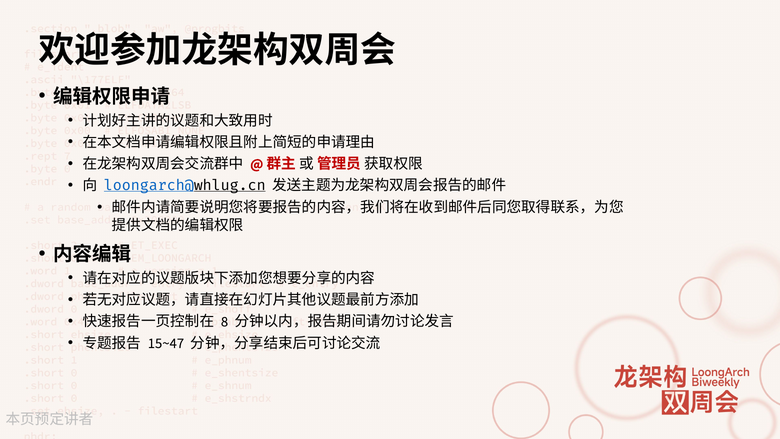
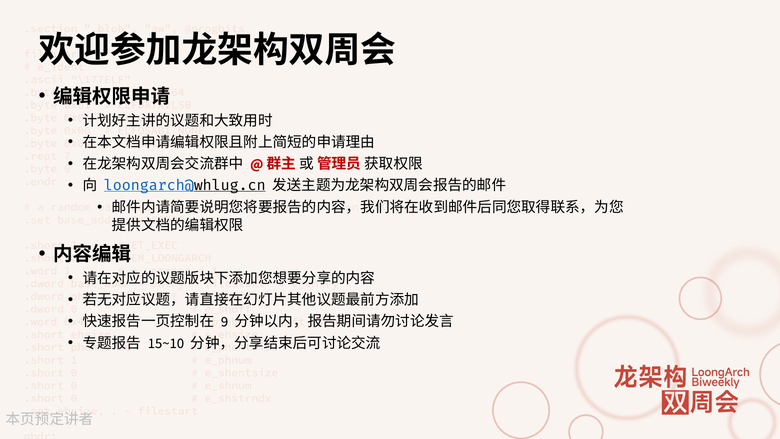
8: 8 -> 9 (225, 321)
15~47: 15~47 -> 15~10 (166, 343)
